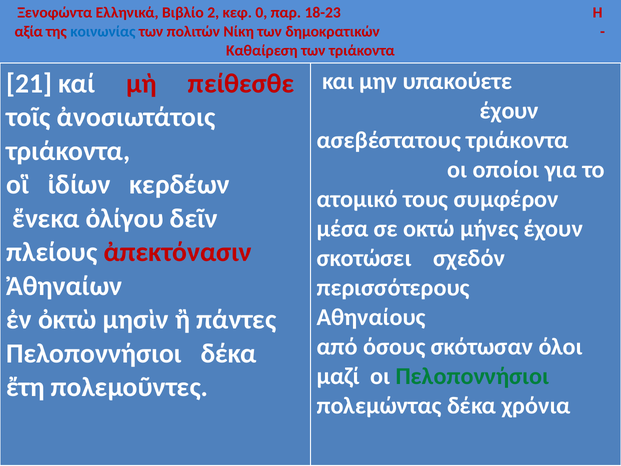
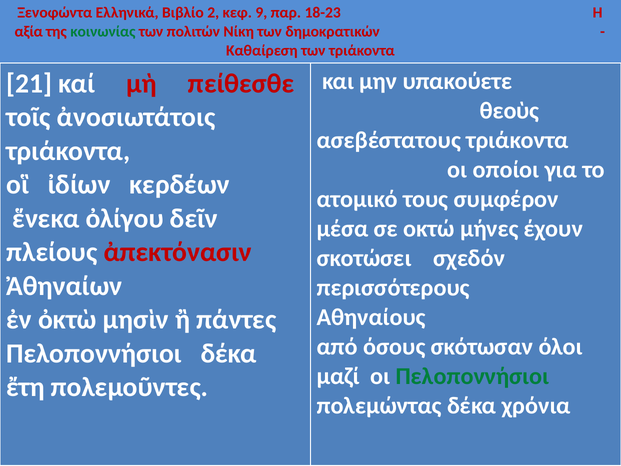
0: 0 -> 9 (261, 13)
κοινωνίας colour: blue -> green (103, 32)
έχουν: έχουν -> θεοὺς (509, 111)
